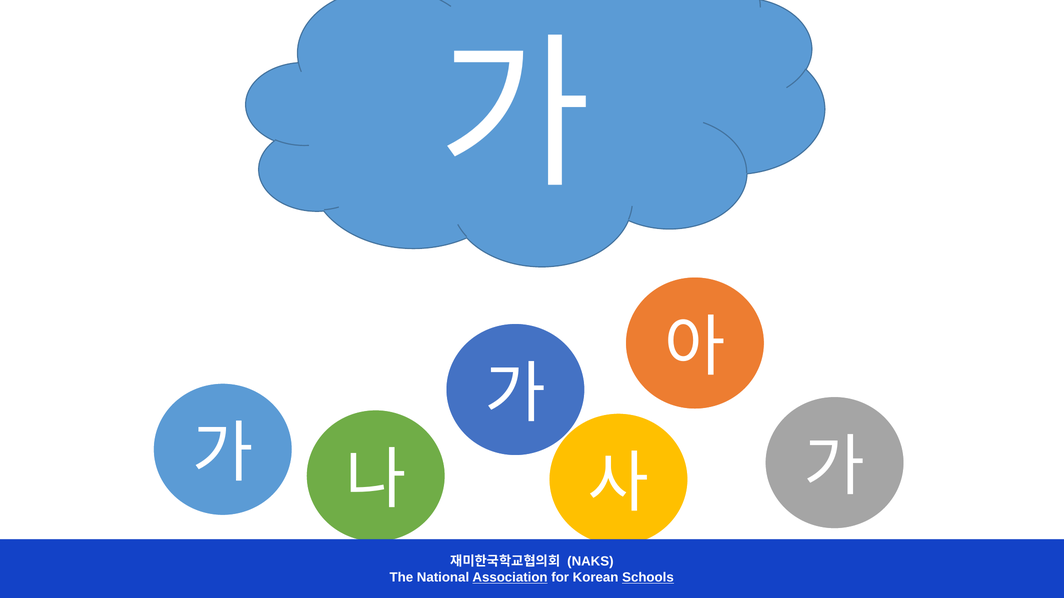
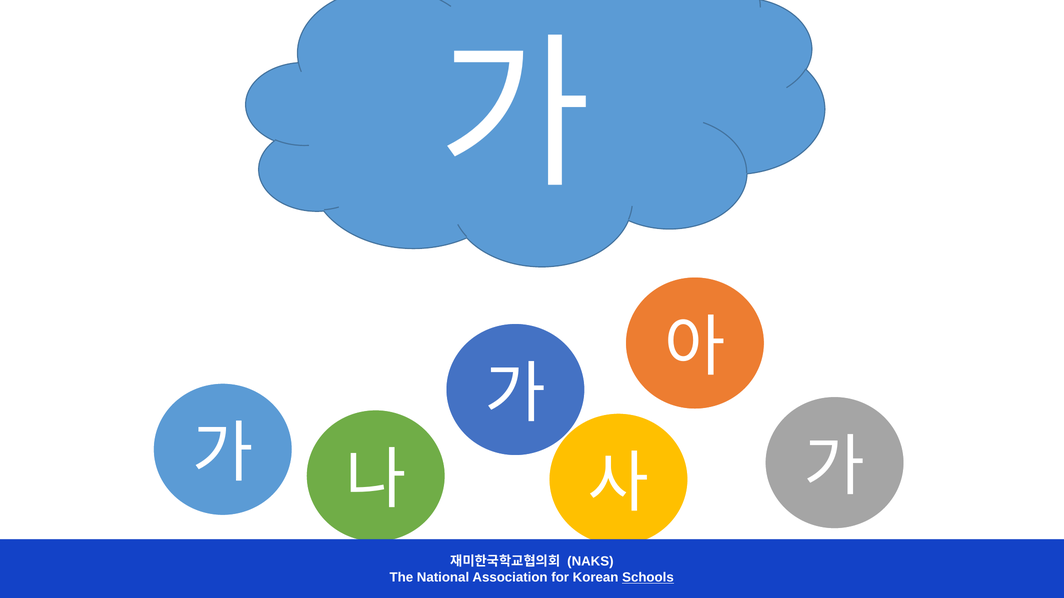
Association underline: present -> none (510, 578)
